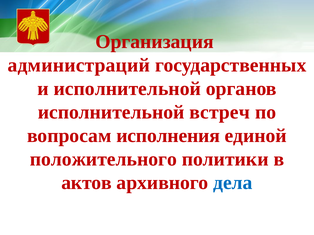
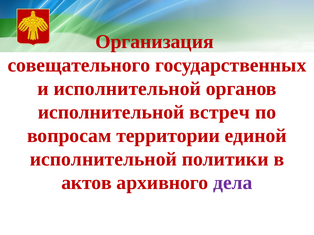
администраций: администраций -> совещательного (79, 65)
исполнения: исполнения -> территории (168, 136)
положительного: положительного -> исполнительной (103, 160)
дела colour: blue -> purple (233, 183)
